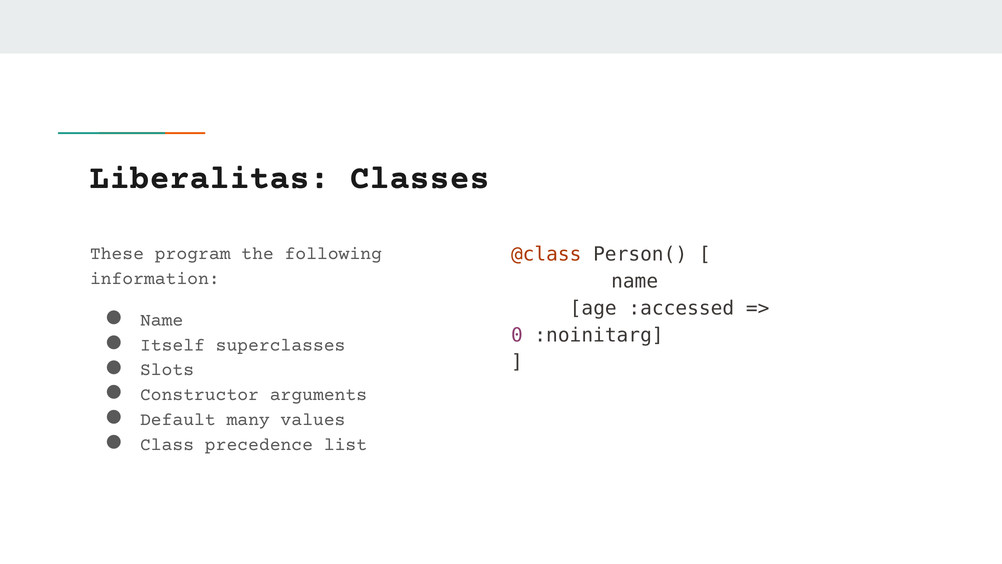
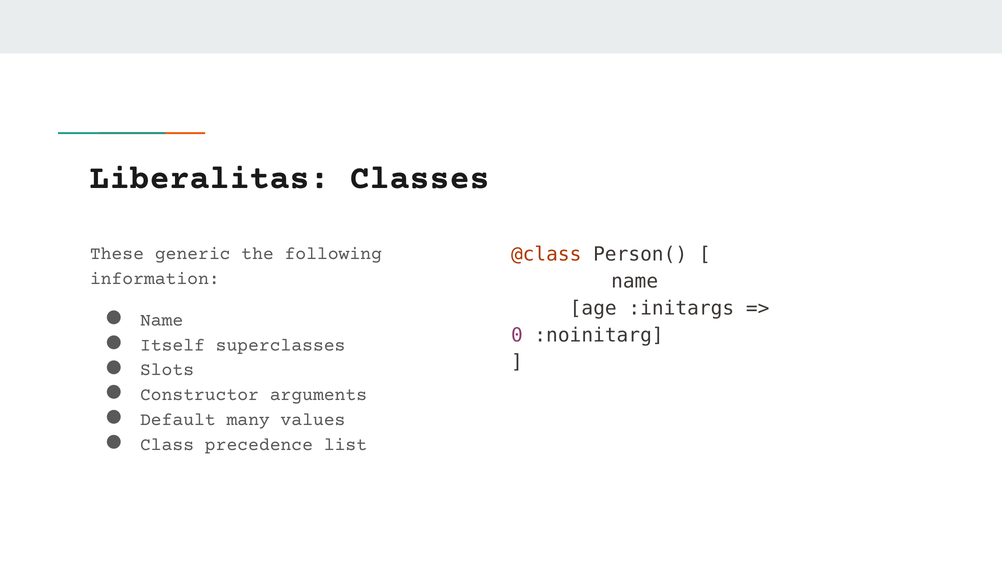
program: program -> generic (193, 253)
:accessed: :accessed -> :initargs (681, 308)
